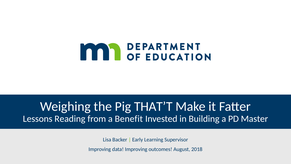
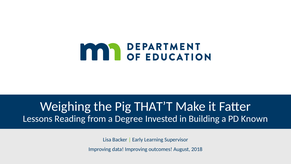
Benefit: Benefit -> Degree (129, 119)
Master: Master -> Known (254, 119)
